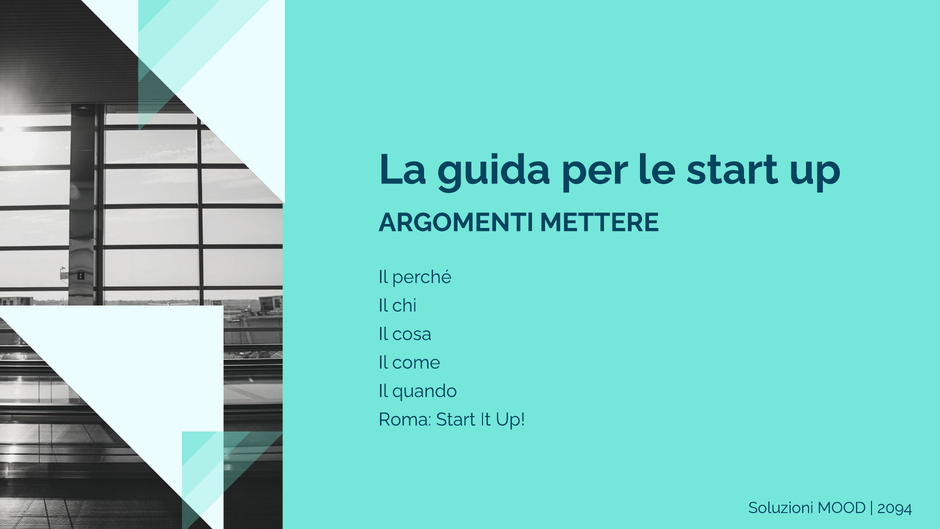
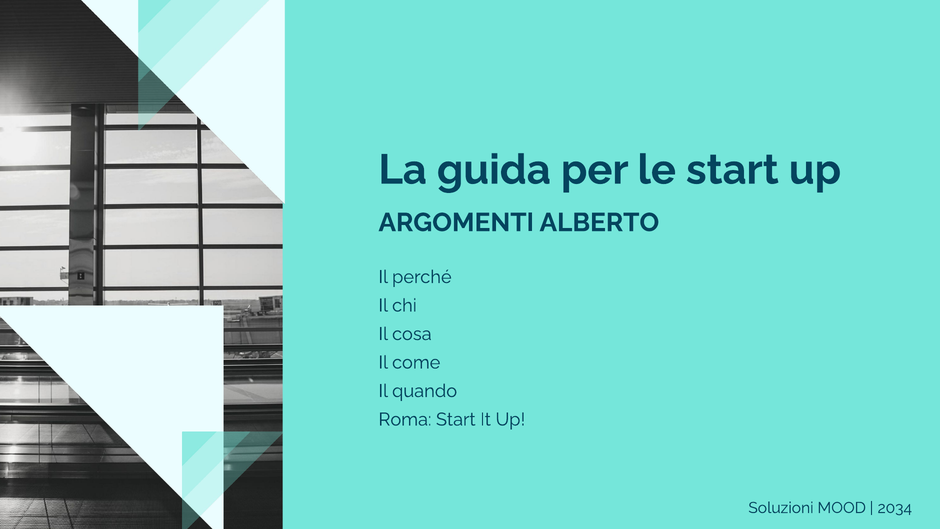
METTERE: METTERE -> ALBERTO (599, 222)
2094: 2094 -> 2034 (895, 508)
